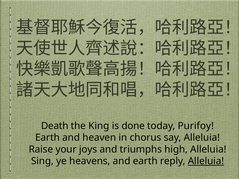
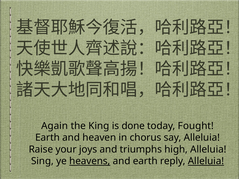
Death: Death -> Again (55, 126)
Purifoy: Purifoy -> Fought (196, 126)
heavens underline: none -> present (90, 161)
